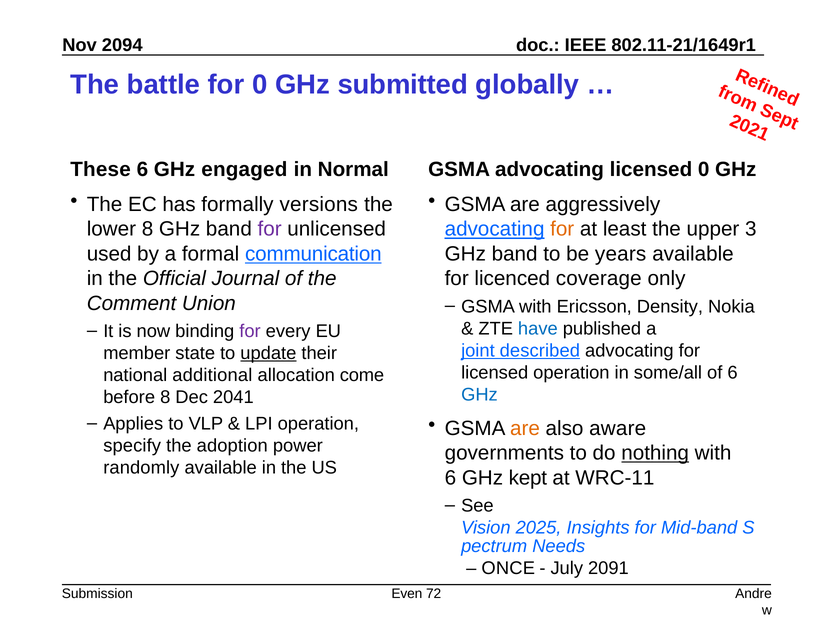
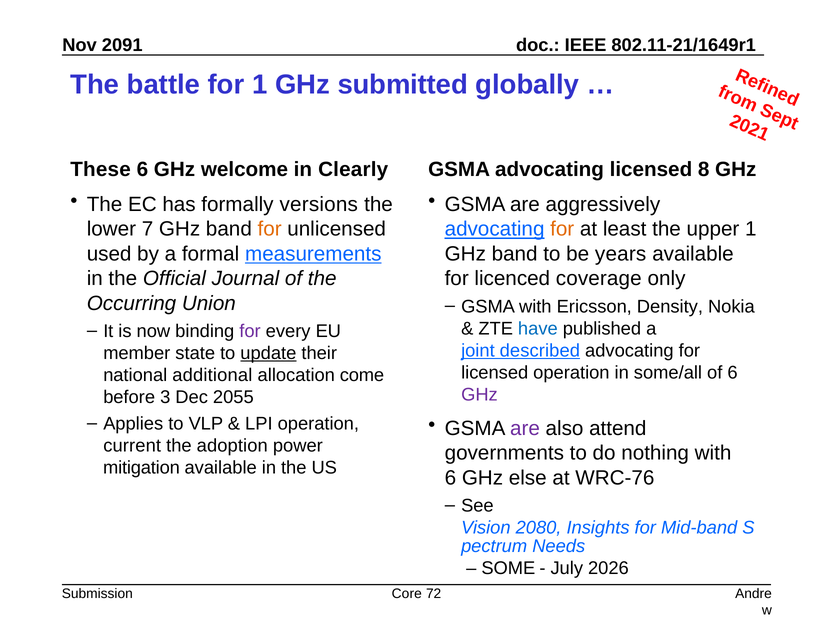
2094: 2094 -> 2091 (122, 45)
for 0: 0 -> 1 (260, 85)
engaged: engaged -> welcome (244, 169)
Normal: Normal -> Clearly (353, 169)
licensed 0: 0 -> 8 (704, 169)
lower 8: 8 -> 7 (148, 229)
for colour: purple -> orange (270, 229)
upper 3: 3 -> 1 (751, 229)
communication: communication -> measurements (313, 254)
Comment: Comment -> Occurring (131, 304)
GHz colour: blue -> purple (479, 395)
before 8: 8 -> 3 (165, 398)
2041: 2041 -> 2055 (233, 398)
are colour: orange -> purple (525, 429)
aware: aware -> attend (618, 429)
specify: specify -> current (132, 446)
nothing underline: present -> none (655, 453)
randomly: randomly -> mitigation (141, 468)
kept: kept -> else (528, 478)
WRC-11: WRC-11 -> WRC-76 (615, 478)
2025: 2025 -> 2080 (539, 528)
ONCE: ONCE -> SOME (508, 568)
2091: 2091 -> 2026 (608, 568)
Even: Even -> Core (407, 594)
